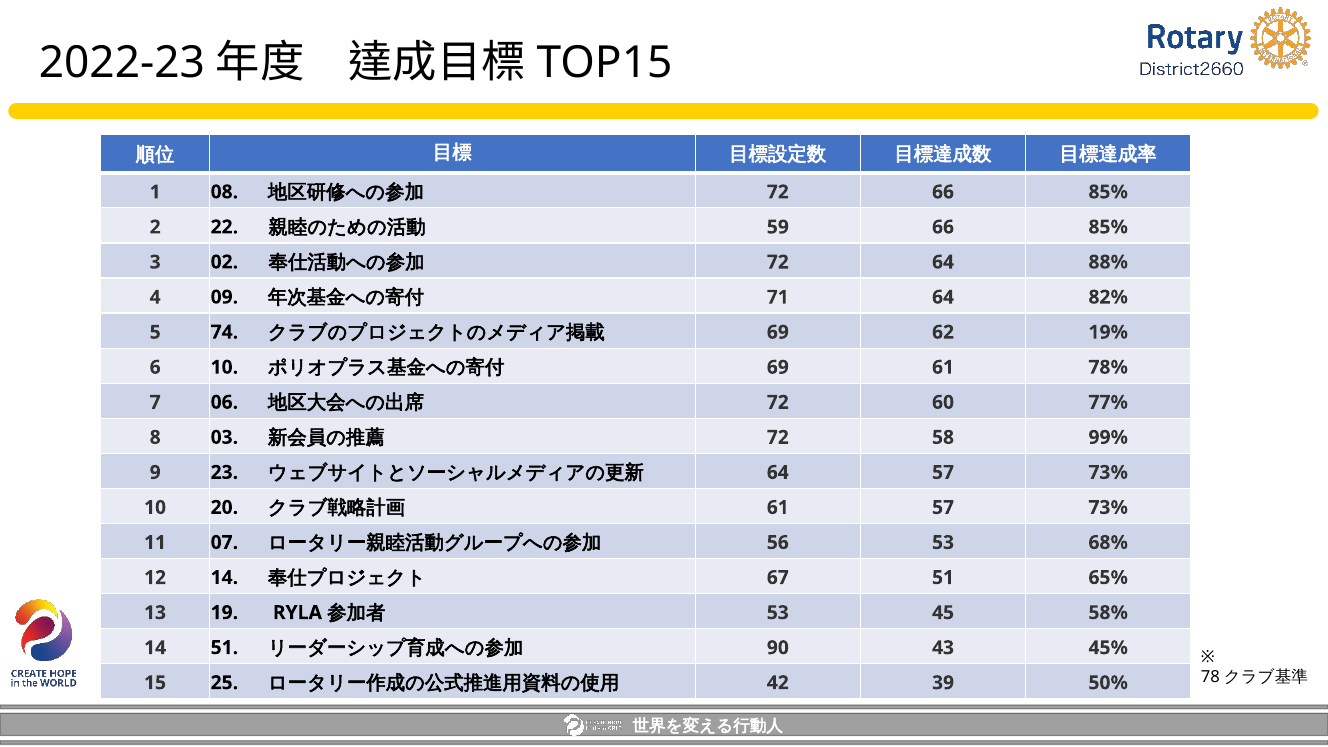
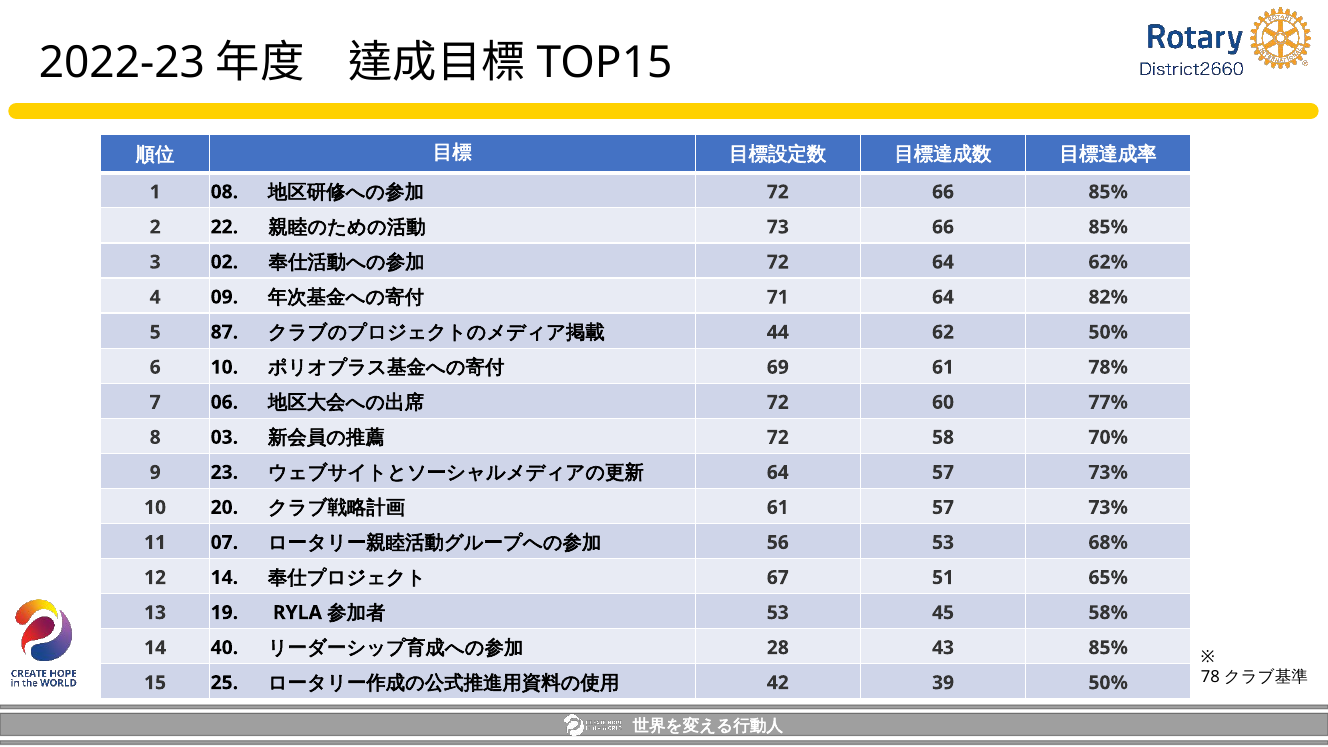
59: 59 -> 73 (778, 227)
88%: 88% -> 62% (1108, 262)
74: 74 -> 87 (224, 332)
69: 69 -> 44 (778, 332)
62 19%: 19% -> 50% (1108, 332)
99%: 99% -> 70% (1108, 437)
14 51: 51 -> 40 (224, 648)
90: 90 -> 28 (778, 648)
43 45%: 45% -> 85% (1108, 648)
